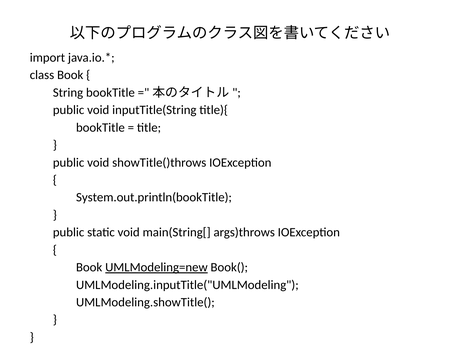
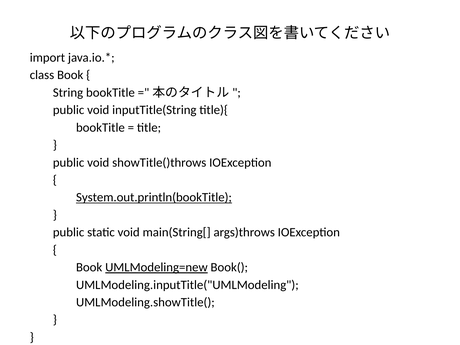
System.out.println(bookTitle underline: none -> present (154, 197)
